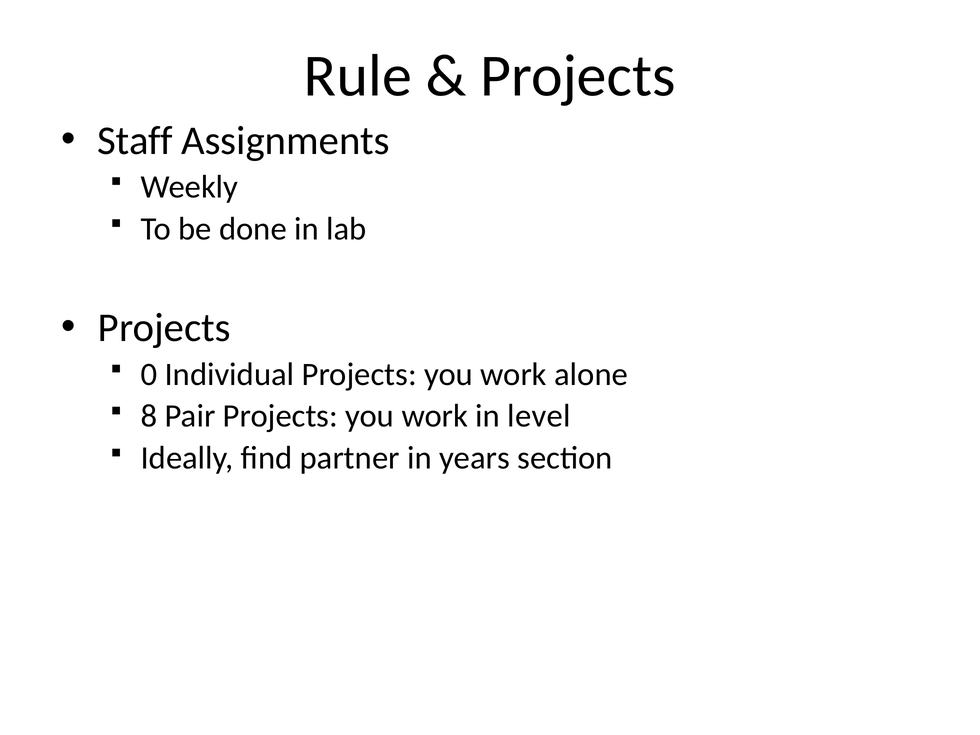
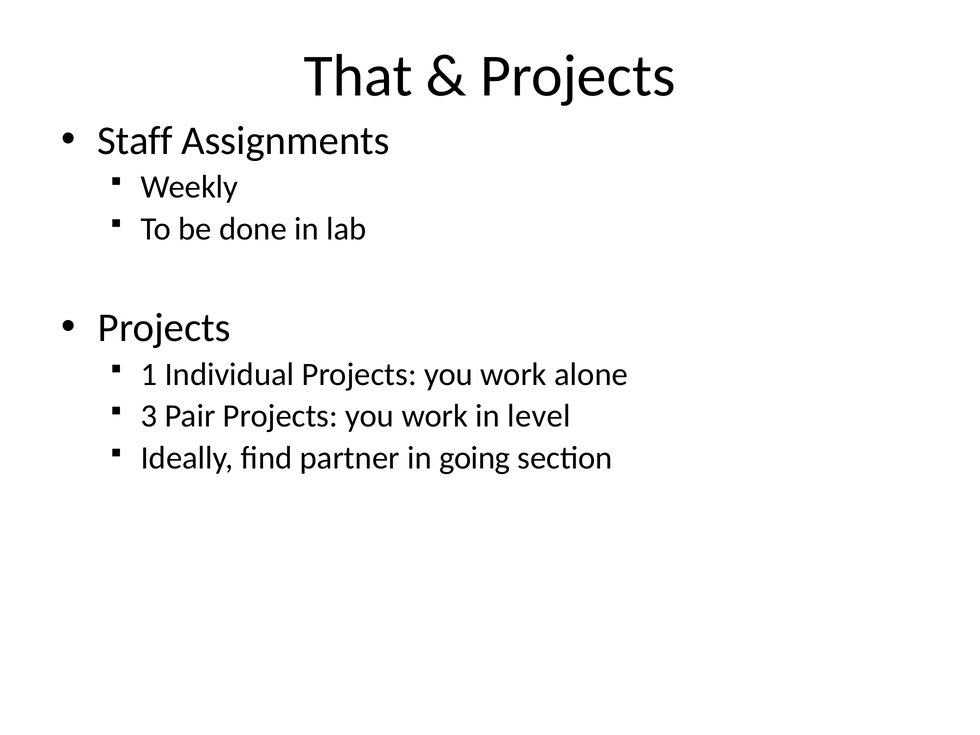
Rule: Rule -> That (358, 76)
0: 0 -> 1 (149, 374)
8: 8 -> 3 (149, 416)
years: years -> going (475, 458)
